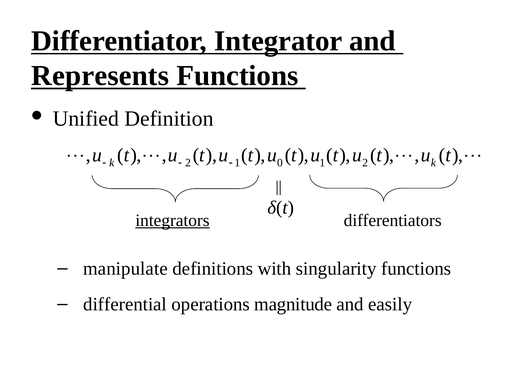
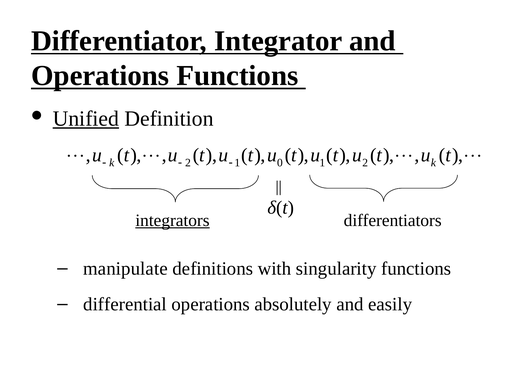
Represents: Represents -> Operations (100, 76)
Unified underline: none -> present (86, 119)
magnitude: magnitude -> absolutely (293, 304)
